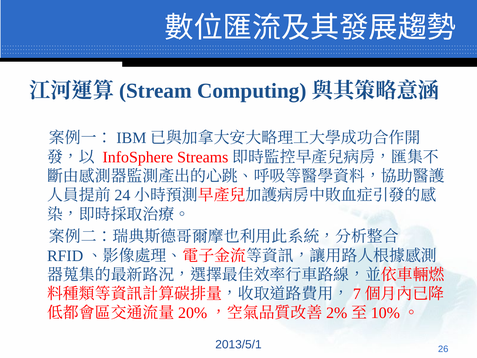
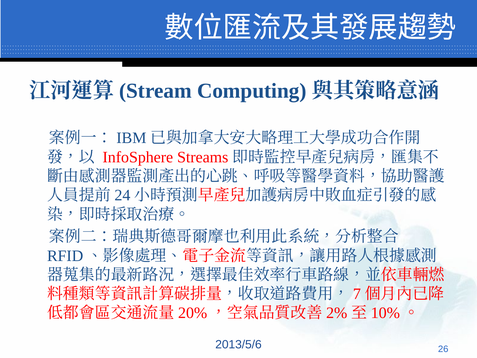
2013/5/1: 2013/5/1 -> 2013/5/6 (238, 344)
